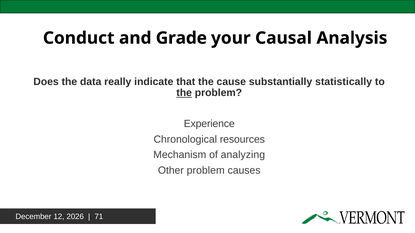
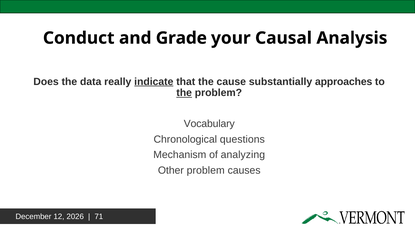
indicate underline: none -> present (154, 82)
statistically: statistically -> approaches (344, 82)
Experience: Experience -> Vocabulary (209, 124)
resources: resources -> questions (242, 140)
